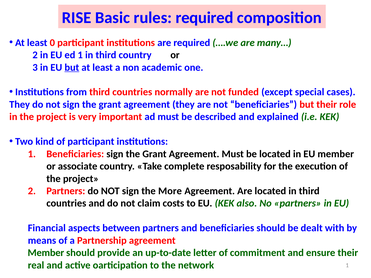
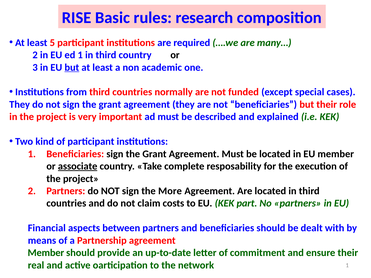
rules required: required -> research (204, 18)
0: 0 -> 5 (52, 43)
associate underline: none -> present (78, 166)
also: also -> part (247, 204)
